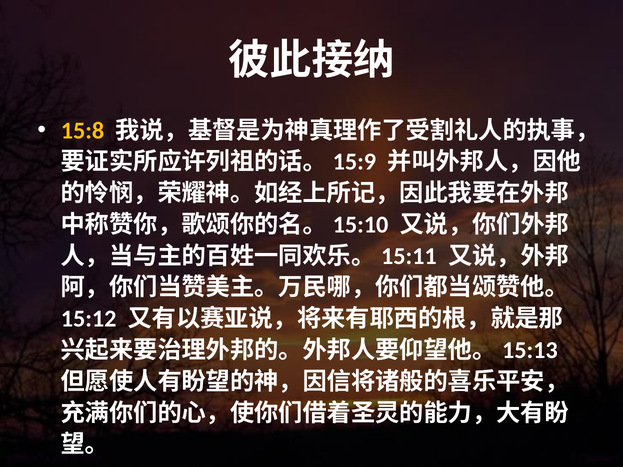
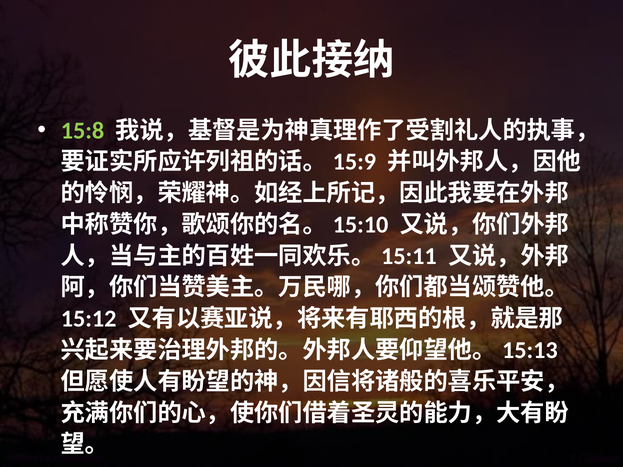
15:8 colour: yellow -> light green (82, 131)
